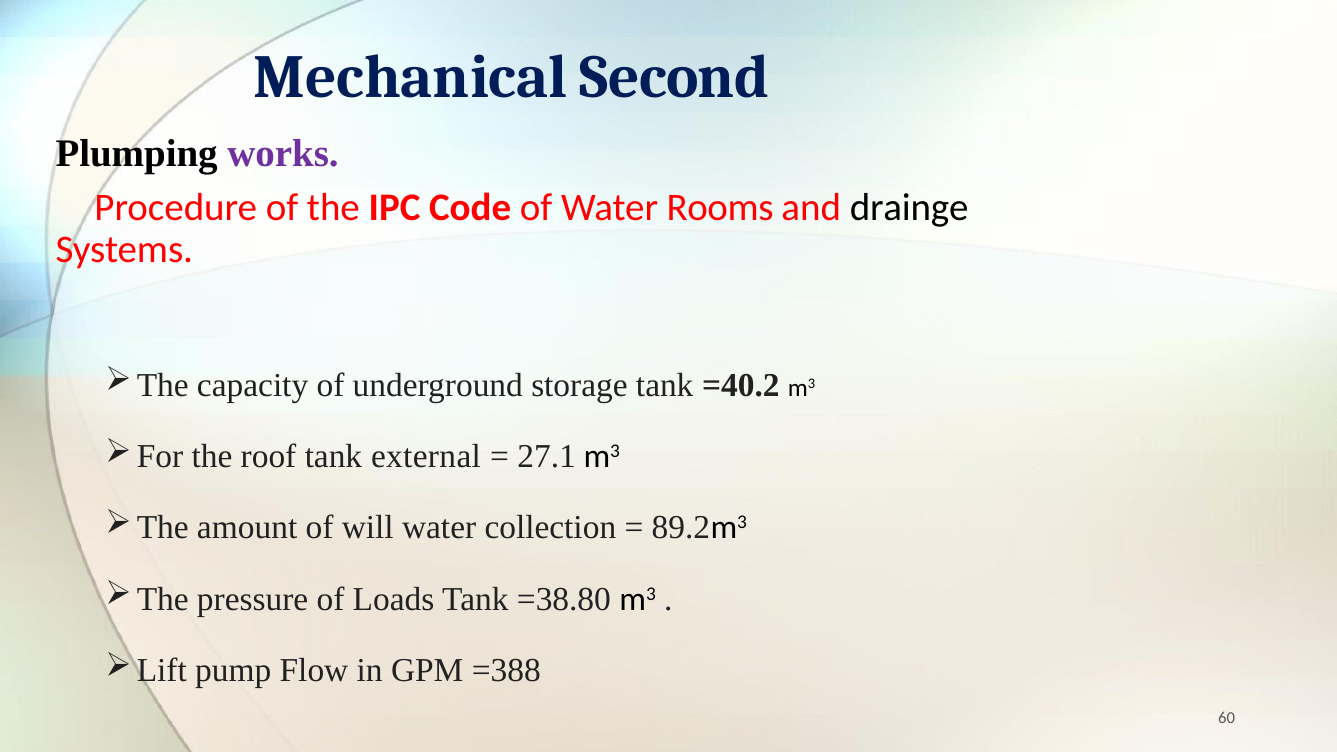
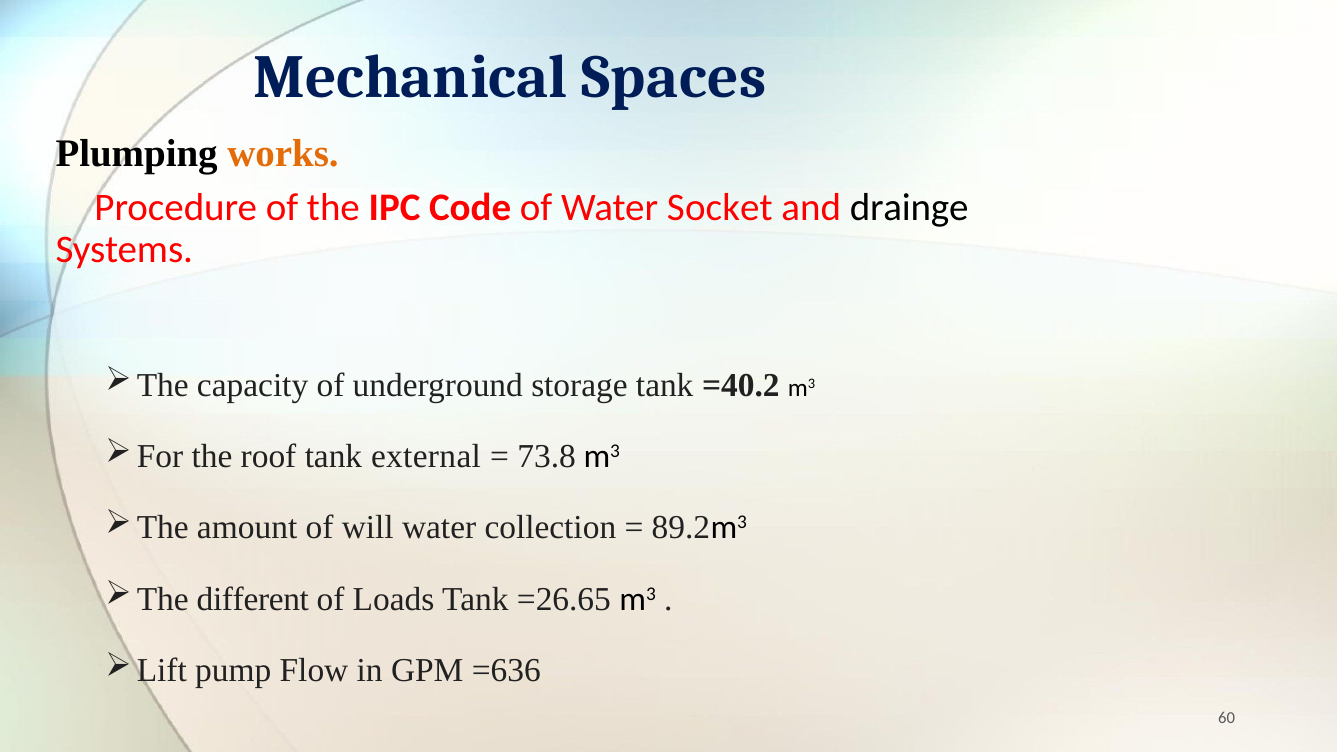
Second: Second -> Spaces (674, 77)
works colour: purple -> orange (283, 153)
Rooms: Rooms -> Socket (720, 207)
27.1: 27.1 -> 73.8 (547, 457)
pressure: pressure -> different (253, 599)
=38.80: =38.80 -> =26.65 (564, 599)
=388: =388 -> =636 (506, 671)
